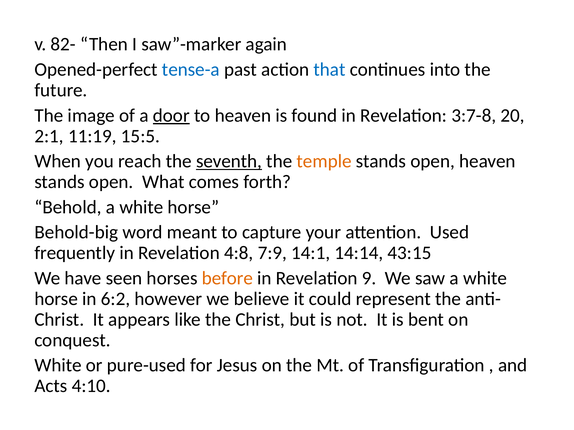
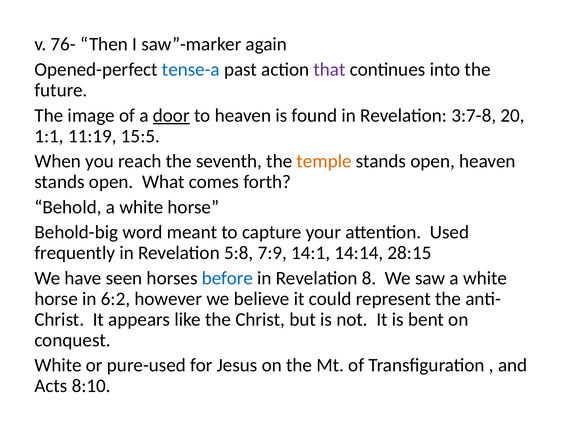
82-: 82- -> 76- (63, 44)
that colour: blue -> purple (330, 70)
2:1: 2:1 -> 1:1 (49, 136)
seventh underline: present -> none (229, 161)
4:8: 4:8 -> 5:8 (239, 253)
43:15: 43:15 -> 28:15 (409, 253)
before colour: orange -> blue (227, 278)
9: 9 -> 8 (369, 278)
4:10: 4:10 -> 8:10 (91, 386)
